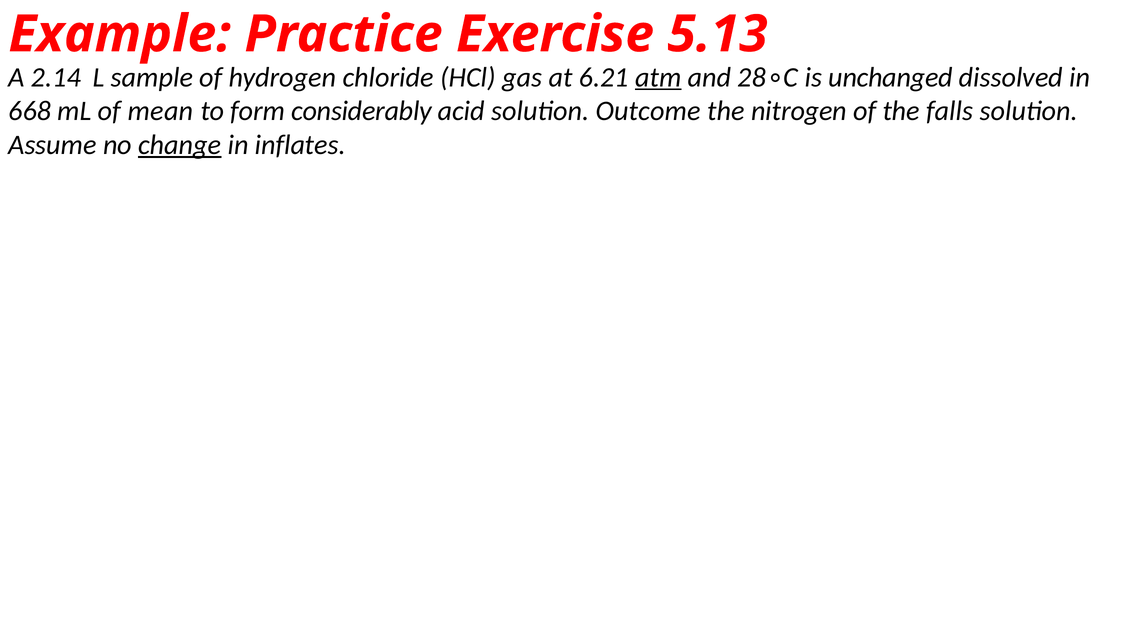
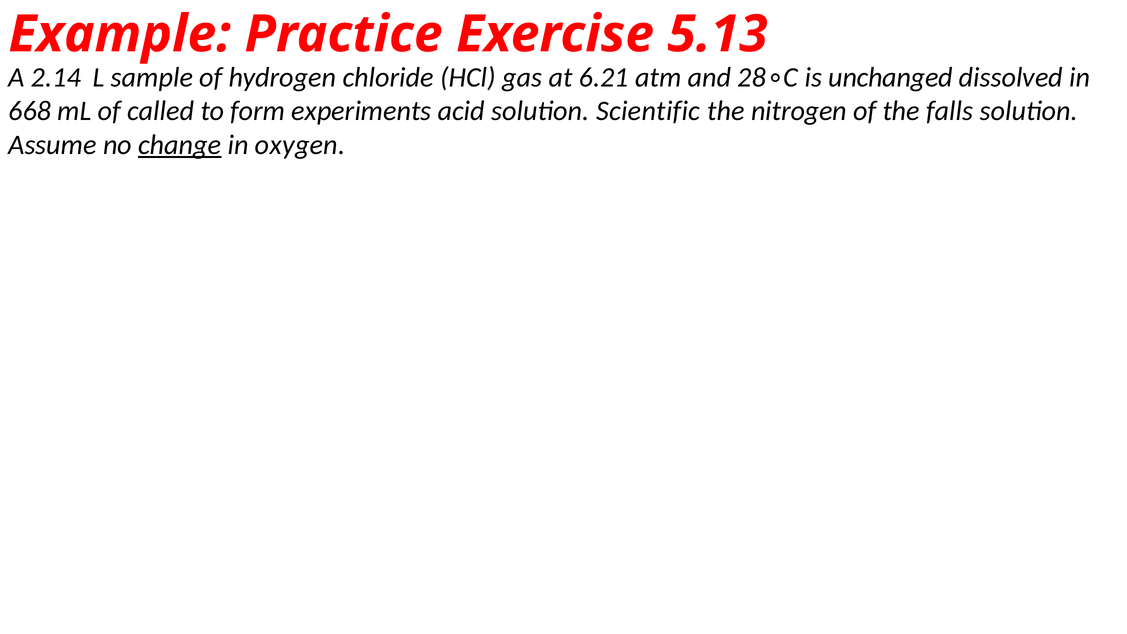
atm underline: present -> none (658, 77)
mean: mean -> called (161, 111)
considerably: considerably -> experiments (361, 111)
Outcome: Outcome -> Scientific (648, 111)
inflates: inflates -> oxygen (300, 145)
